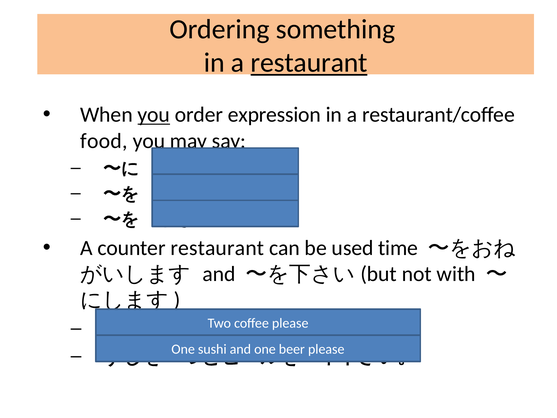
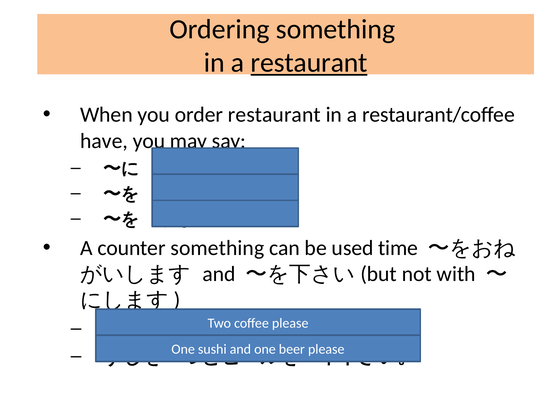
you underline: present -> none (154, 115)
order expression: expression -> restaurant (274, 115)
food: food -> have (104, 141)
counter restaurant: restaurant -> something (217, 248)
